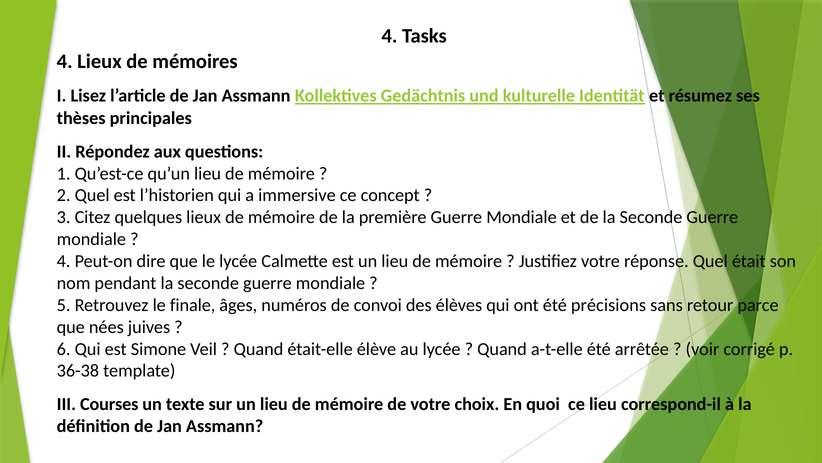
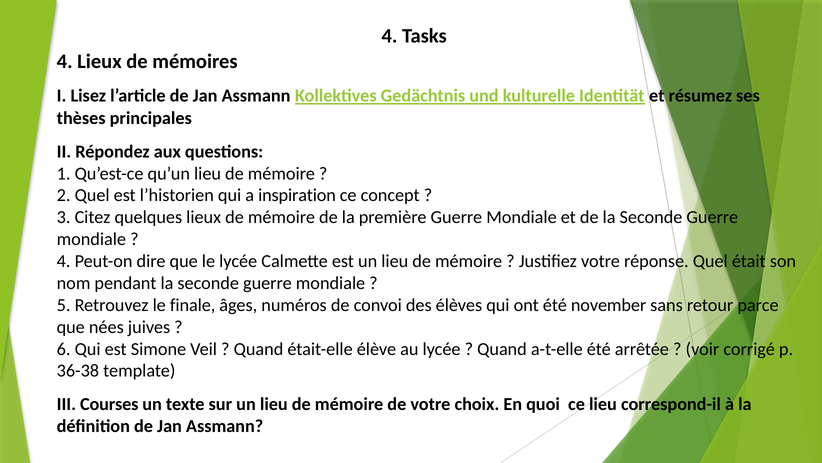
immersive: immersive -> inspiration (297, 195)
précisions: précisions -> november (609, 305)
